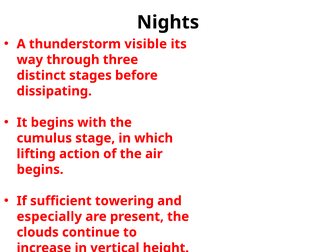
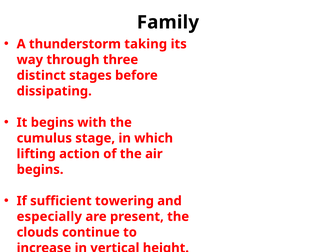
Nights: Nights -> Family (168, 22)
visible: visible -> taking (146, 44)
